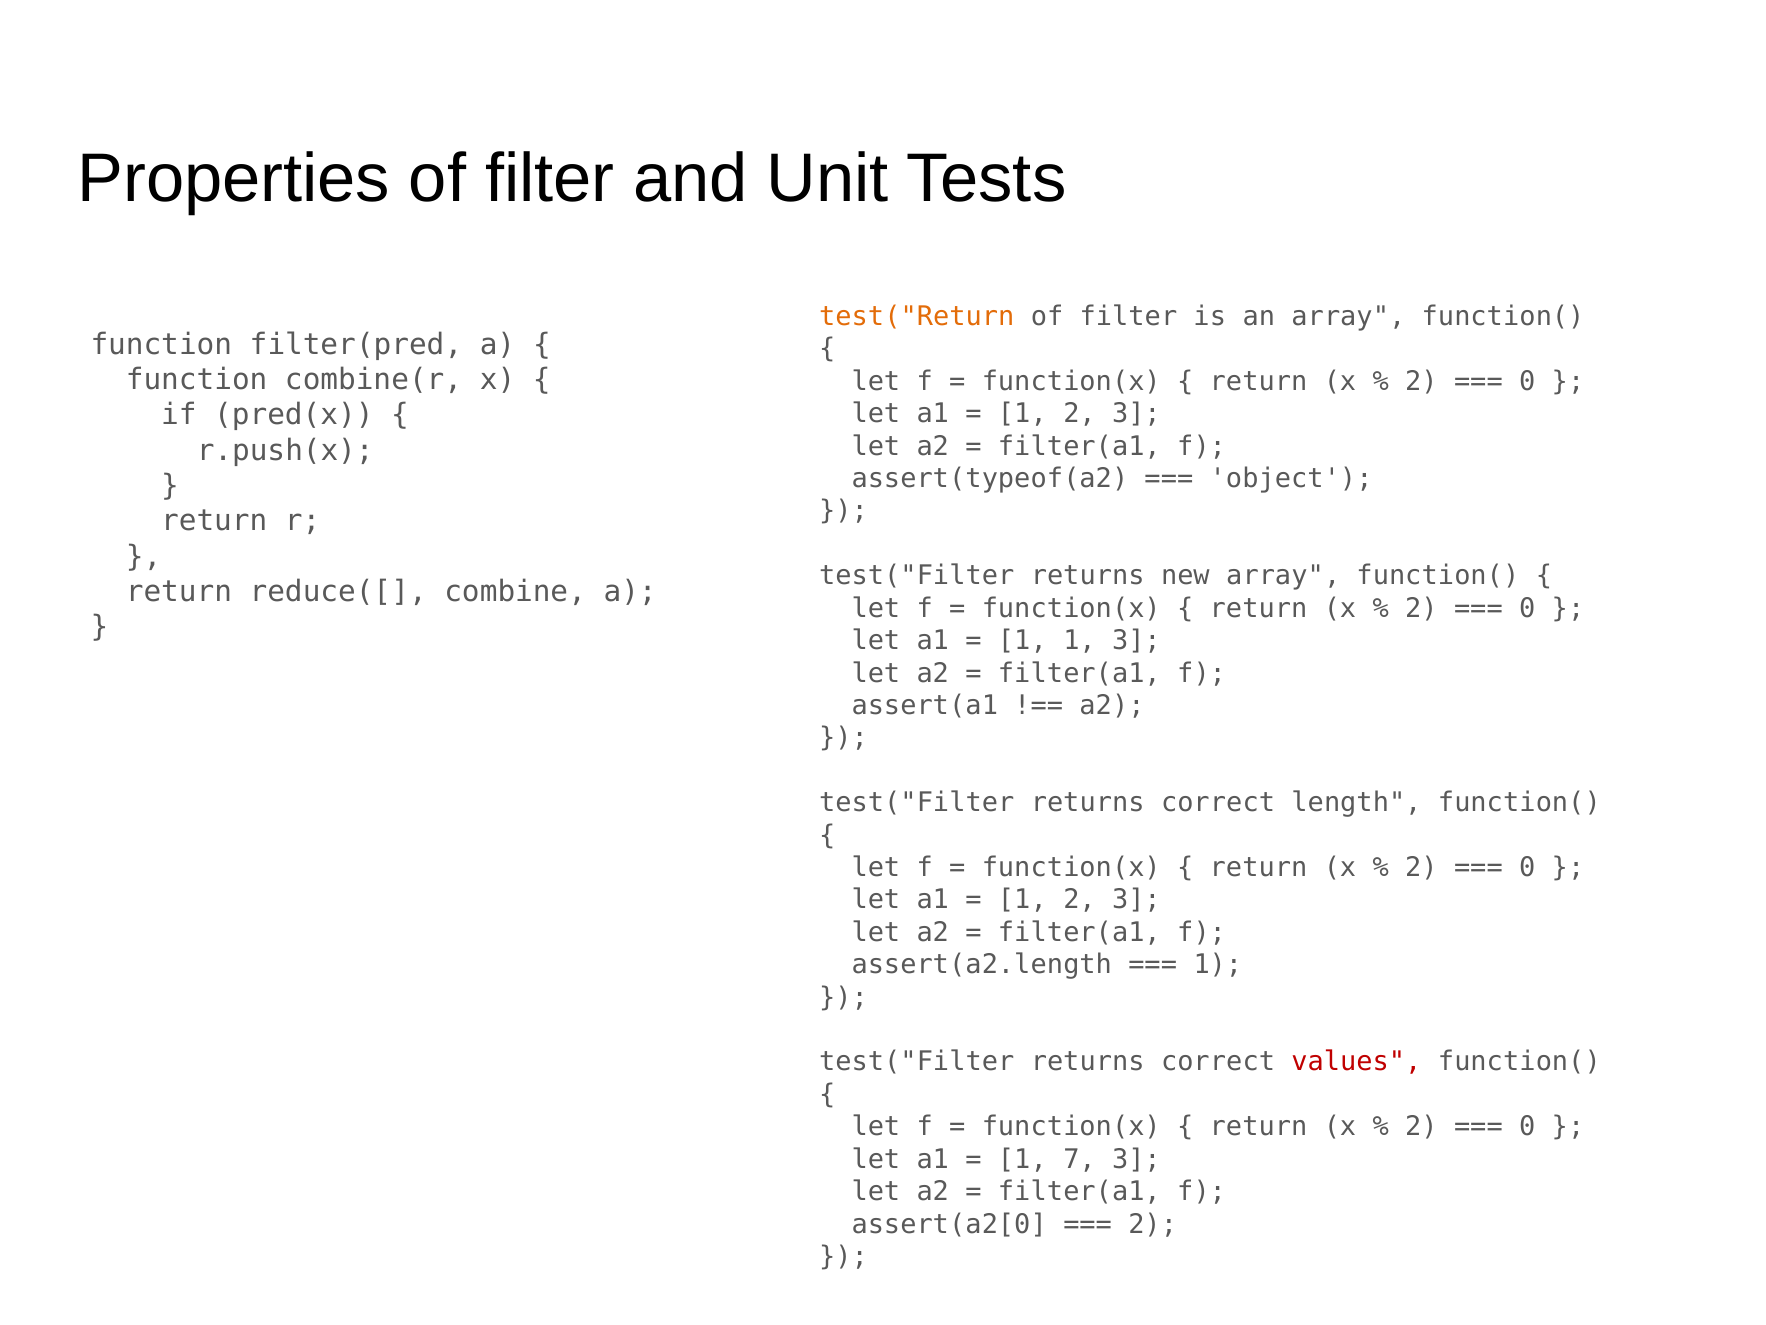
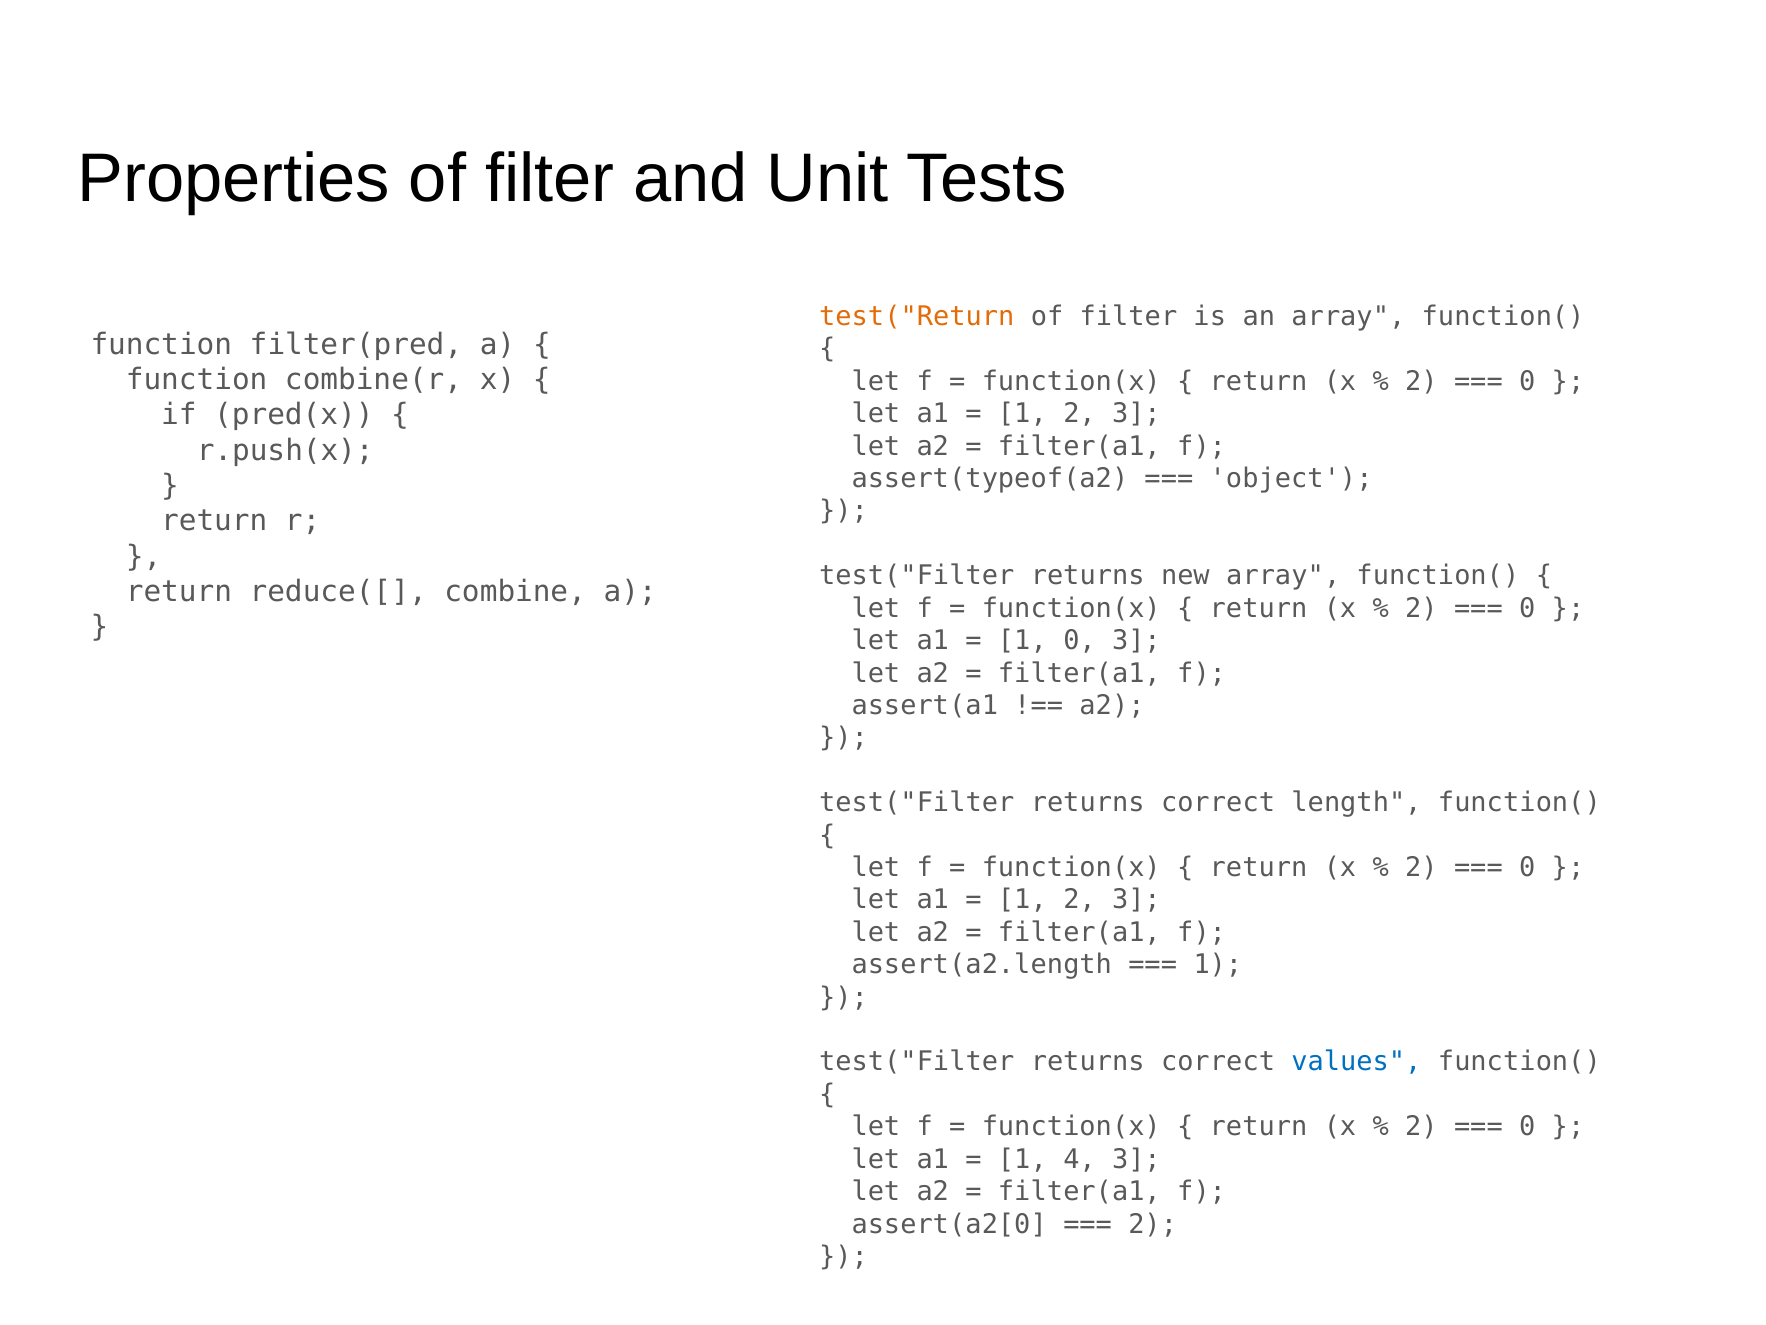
1 1: 1 -> 0 (1080, 640)
values colour: red -> blue (1356, 1062)
7: 7 -> 4 (1080, 1159)
